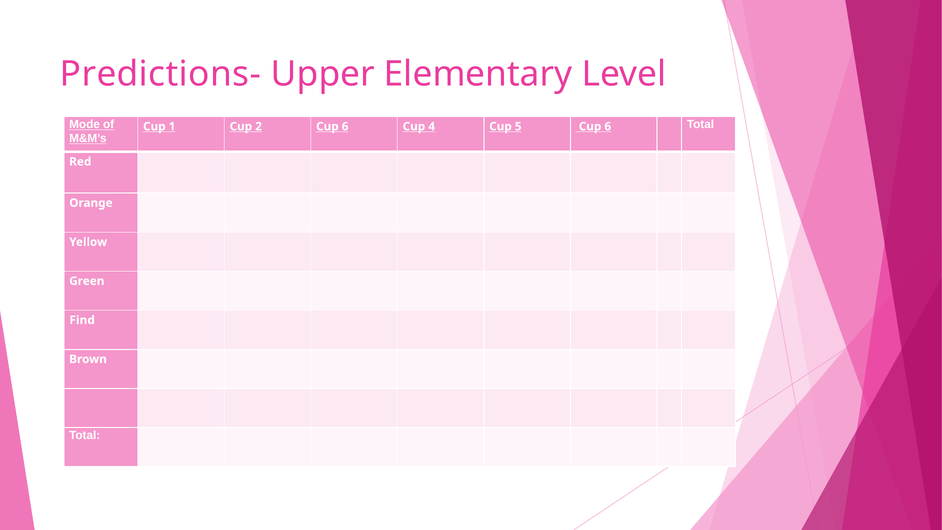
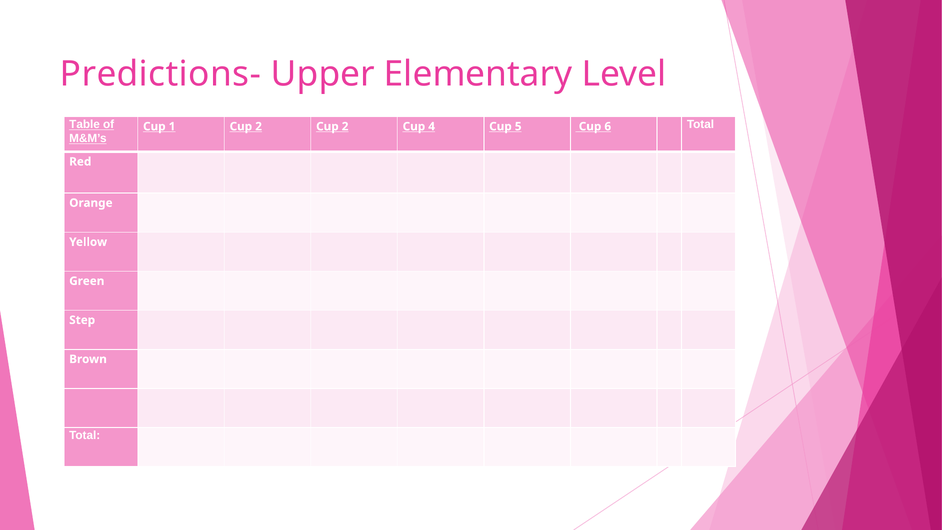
Mode: Mode -> Table (85, 124)
2 Cup 6: 6 -> 2 (345, 126)
Find: Find -> Step (82, 320)
